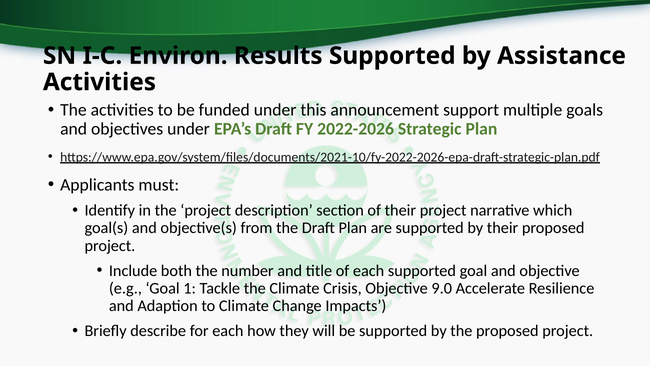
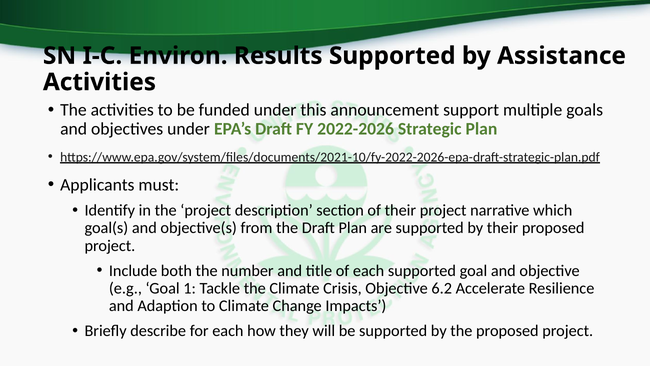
9.0: 9.0 -> 6.2 (442, 288)
